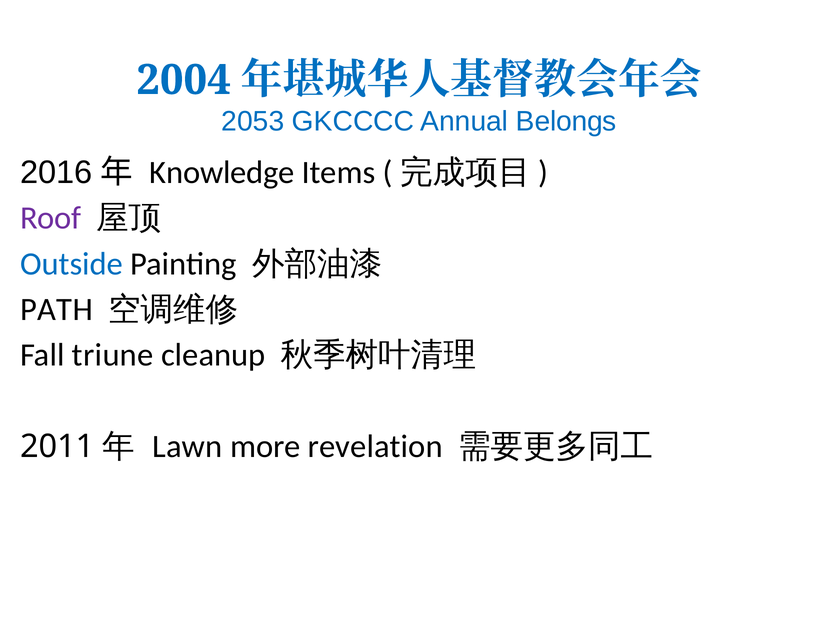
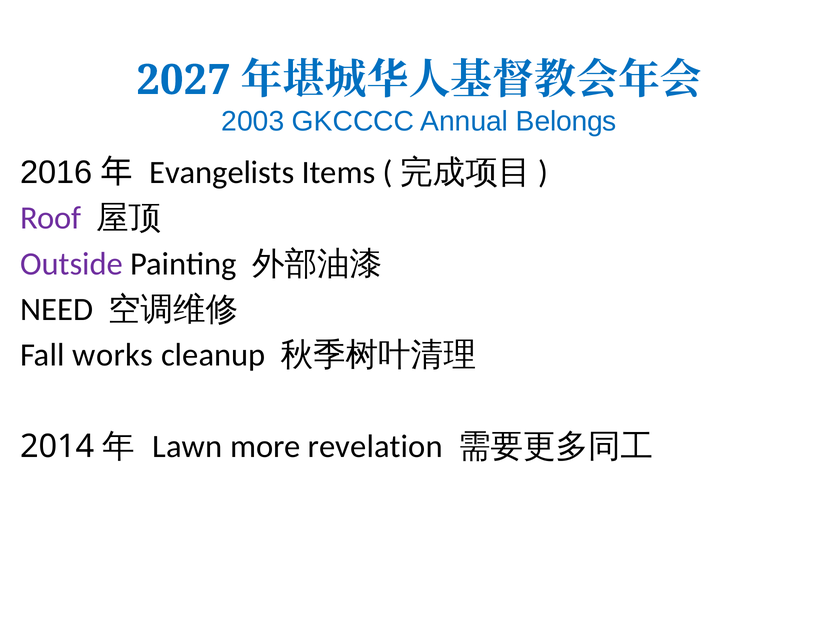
2004: 2004 -> 2027 (184, 80)
2053: 2053 -> 2003 (253, 121)
Knowledge: Knowledge -> Evangelists (222, 173)
Outside colour: blue -> purple (71, 264)
PATH: PATH -> NEED (57, 310)
triune: triune -> works (113, 355)
2011: 2011 -> 2014 (57, 447)
